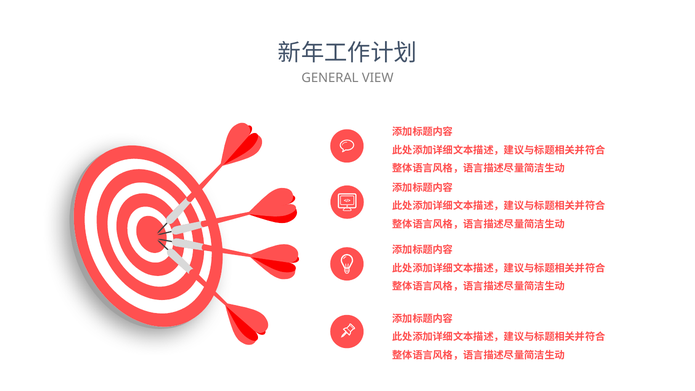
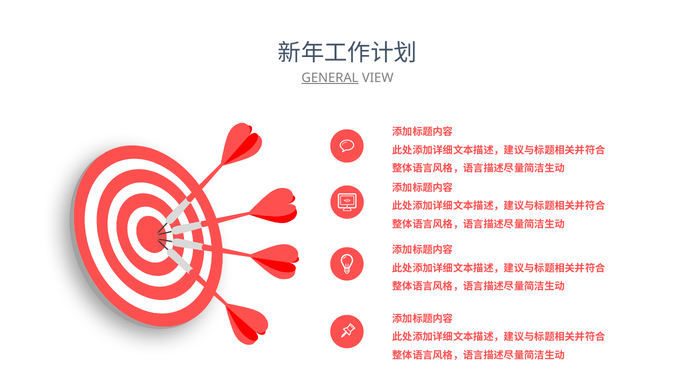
GENERAL underline: none -> present (330, 78)
